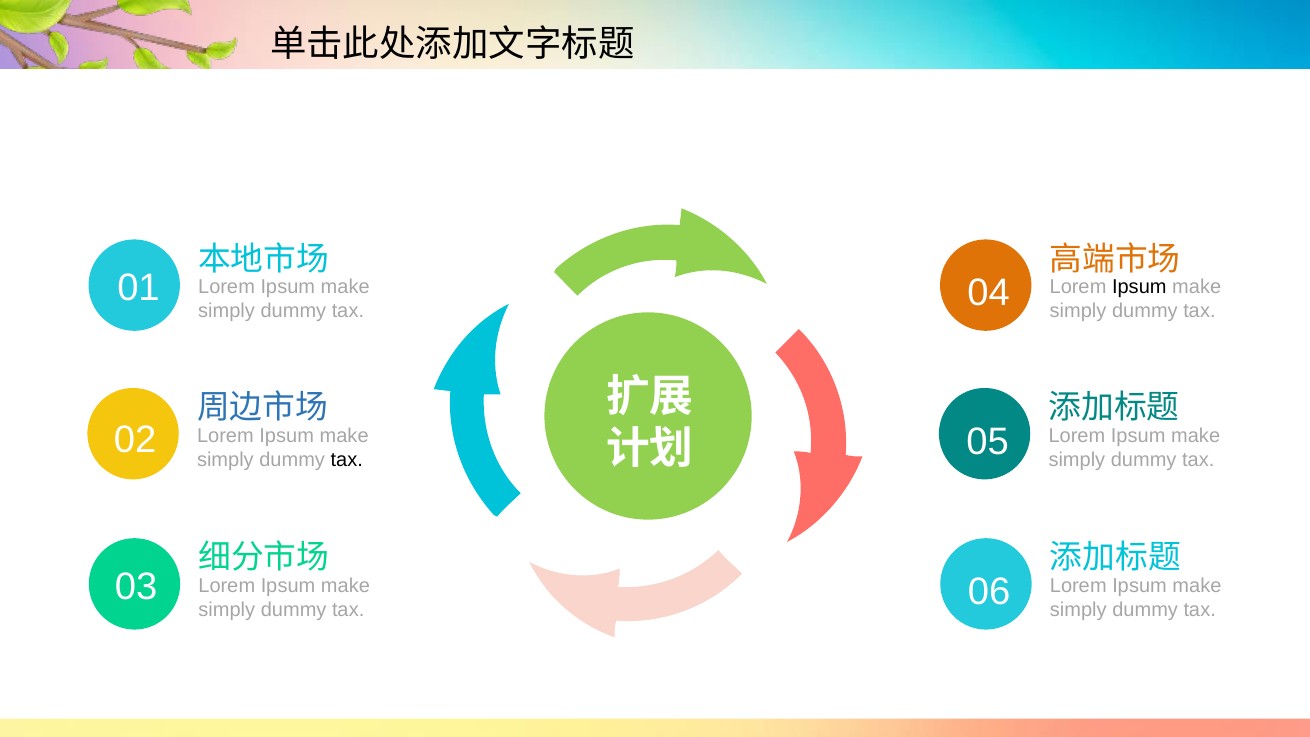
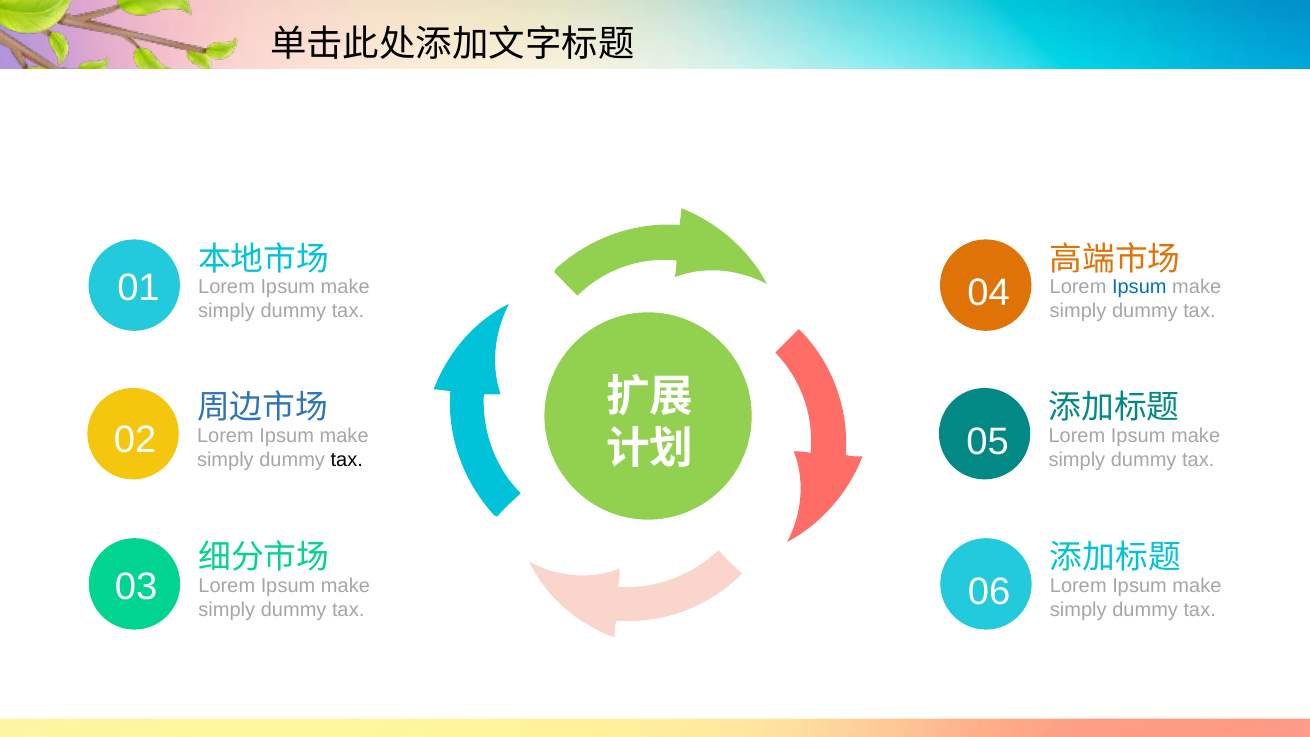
Ipsum colour: black -> blue (1139, 287)
